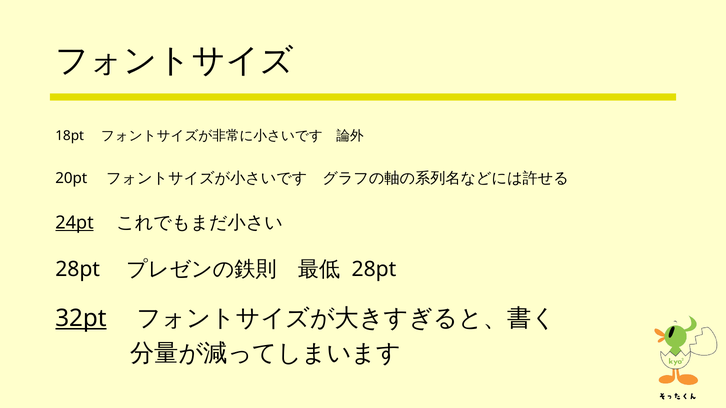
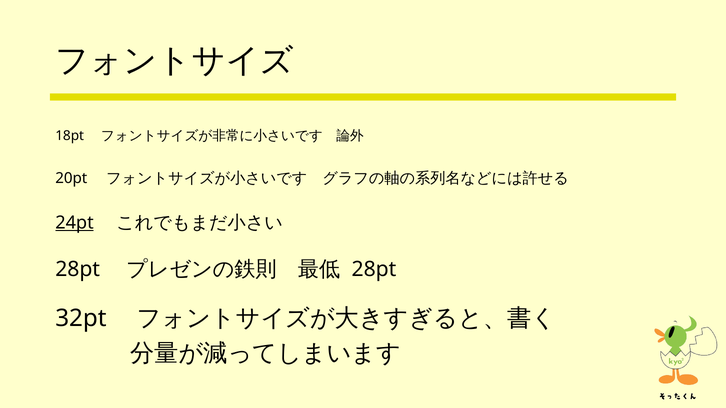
32pt underline: present -> none (81, 319)
